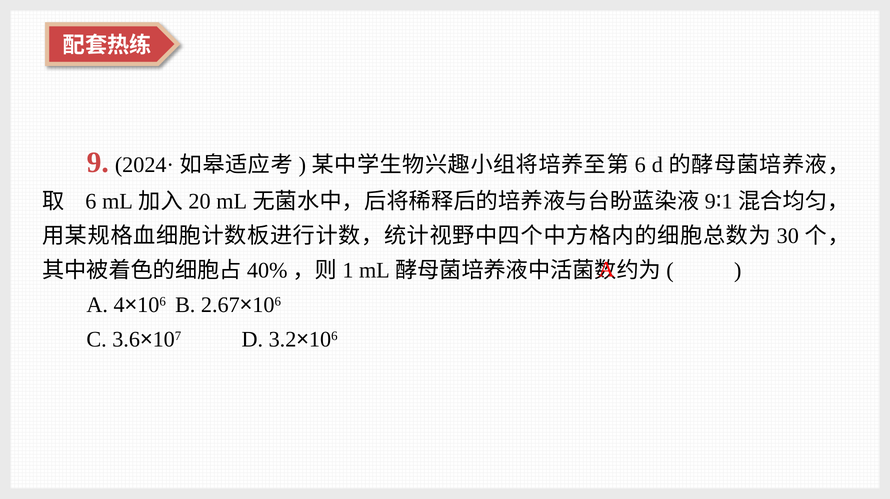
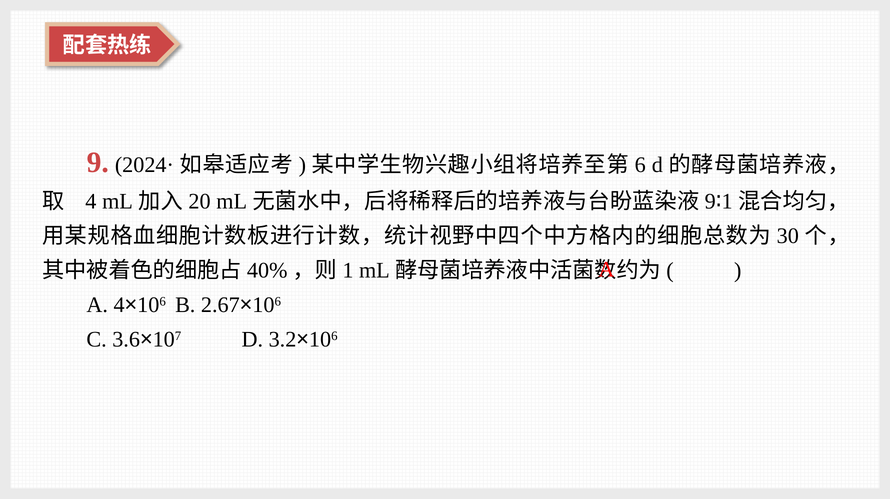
6: 6 -> 4 (91, 201)
